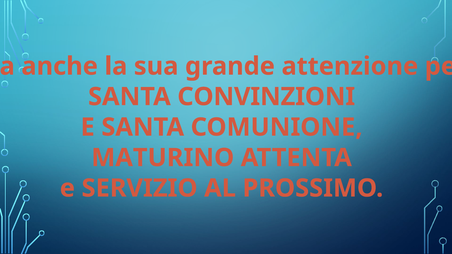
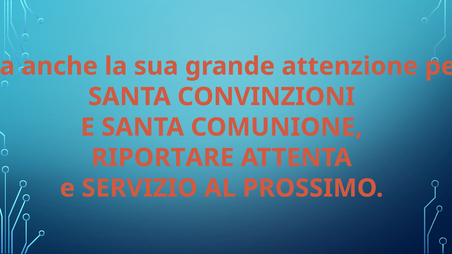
MATURINO: MATURINO -> RIPORTARE (163, 158)
